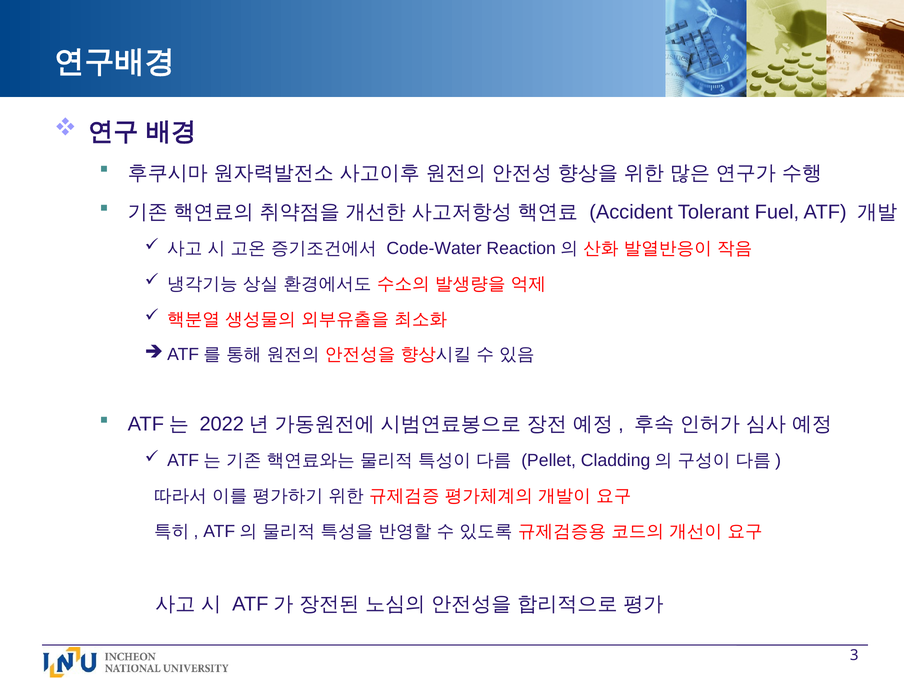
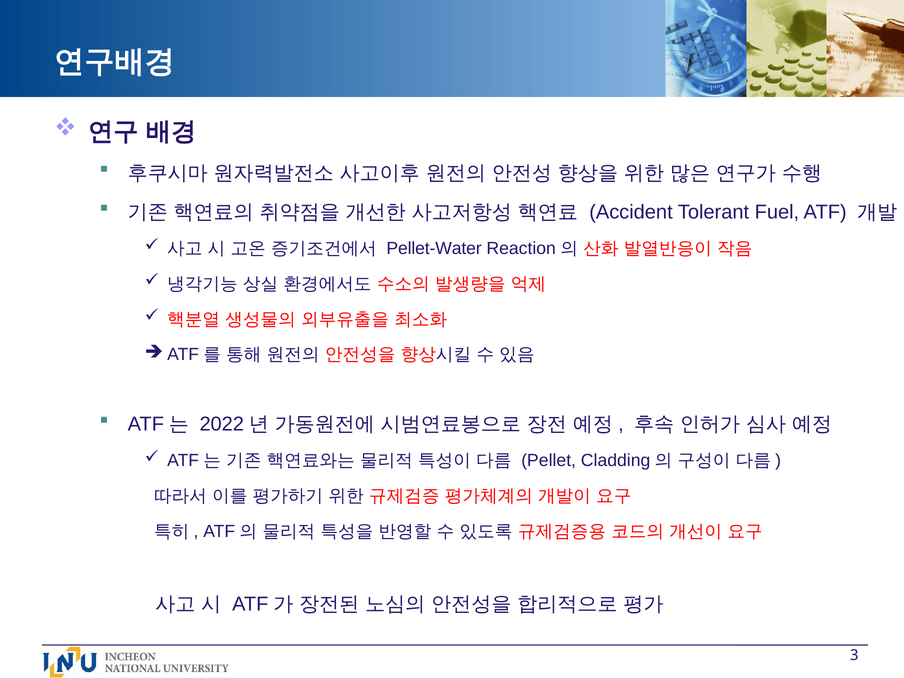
Code-Water: Code-Water -> Pellet-Water (434, 249)
